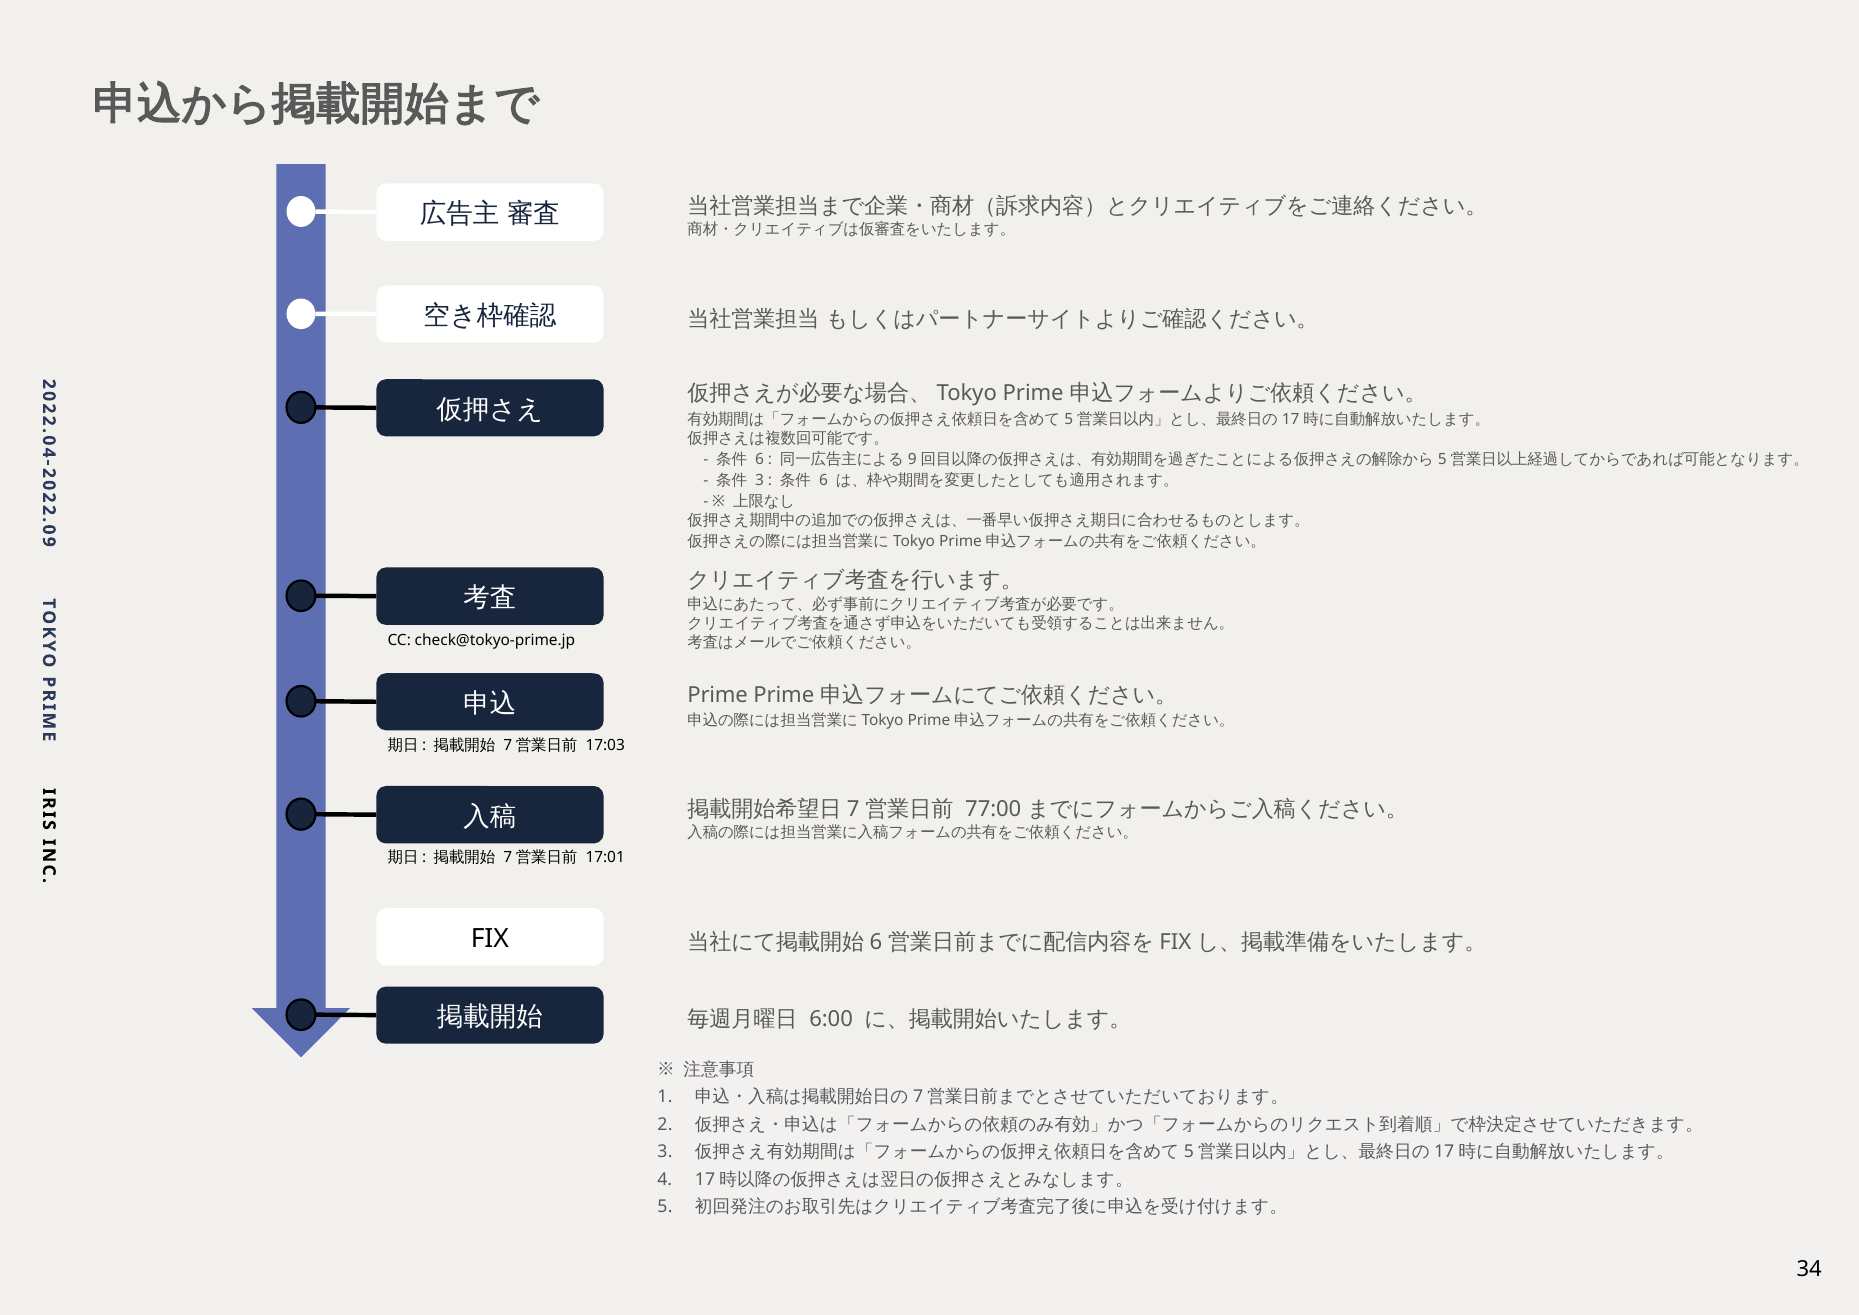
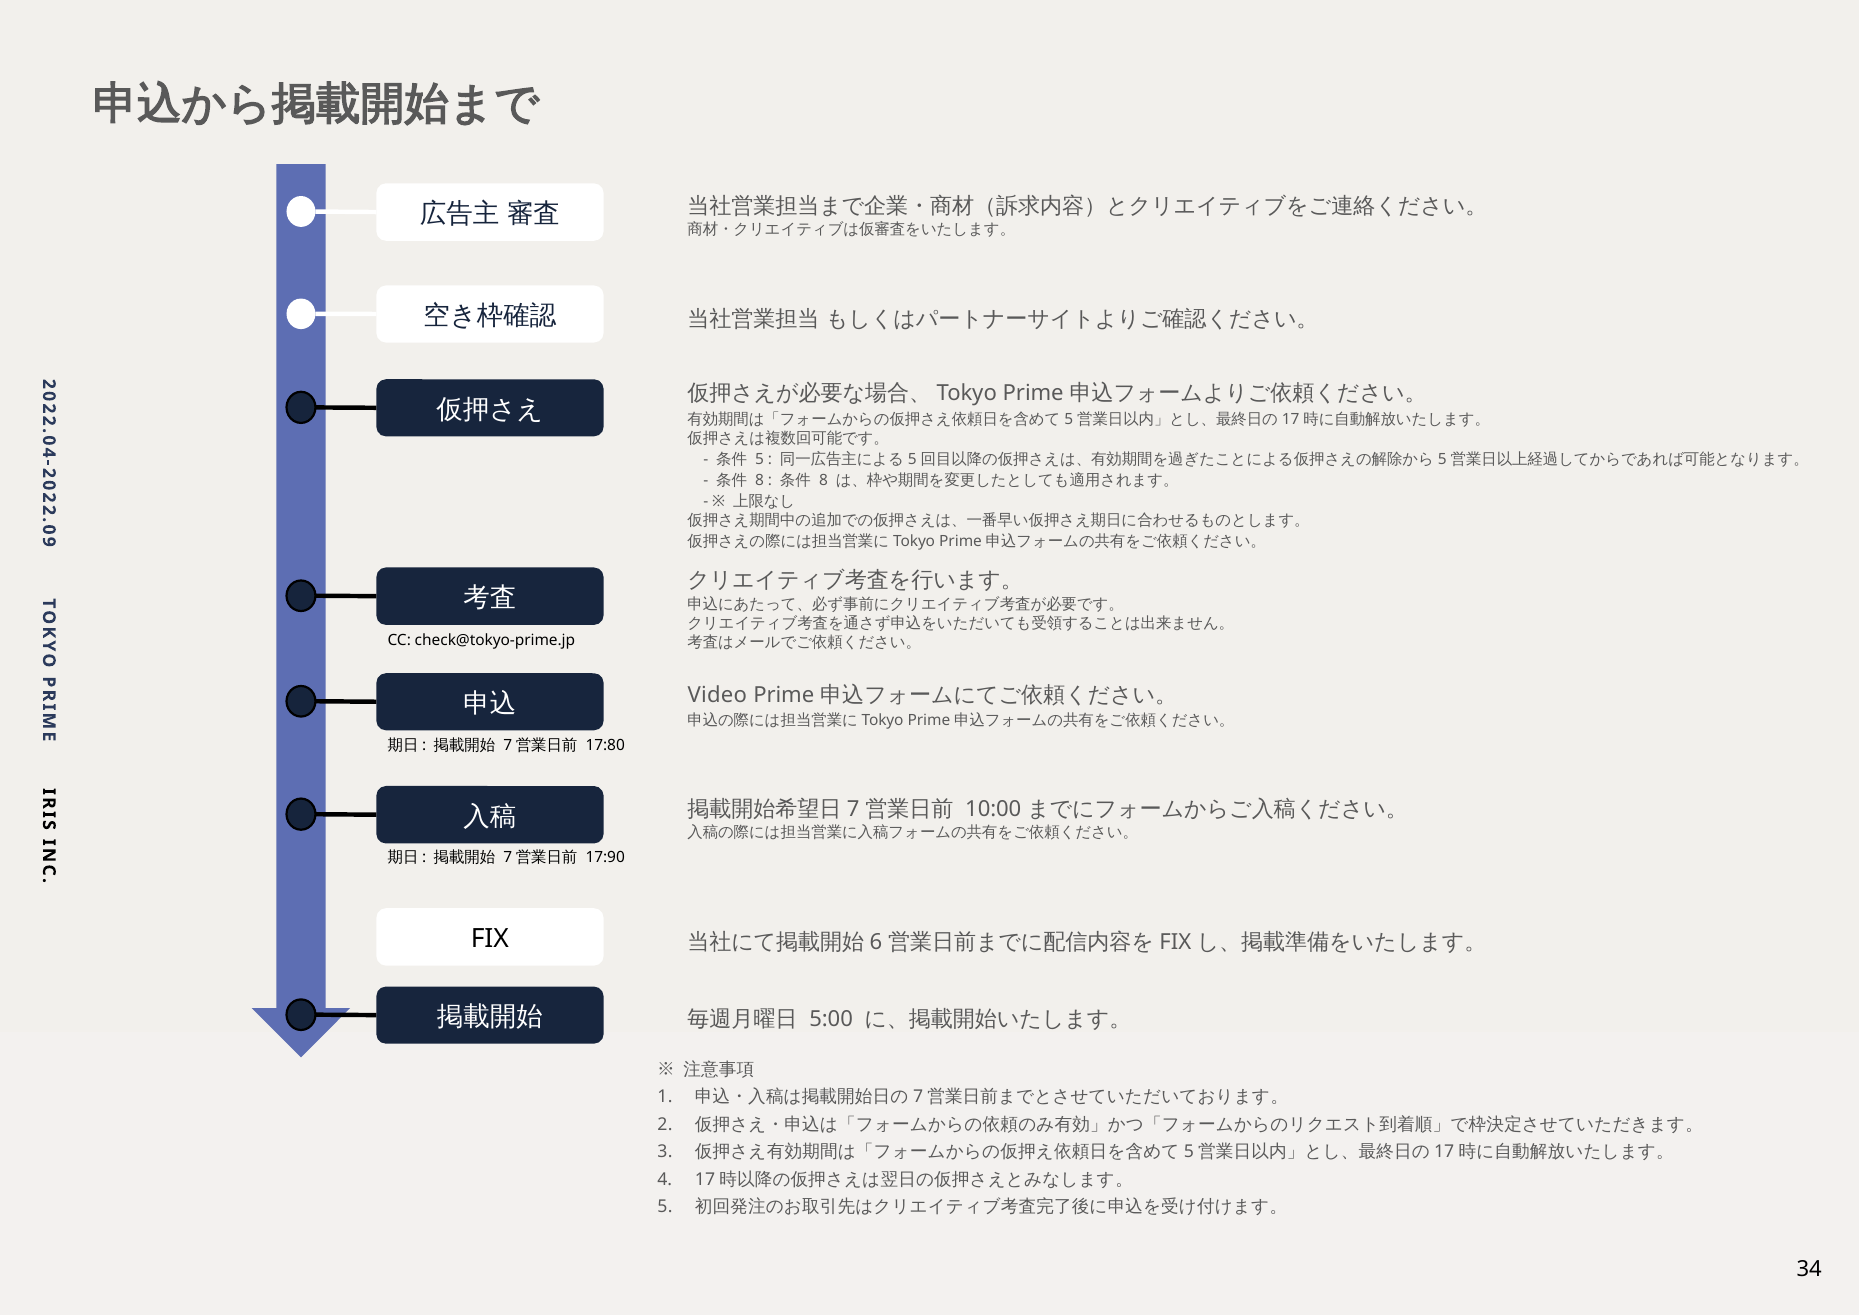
6: 6 -> 5 (760, 459)
9: 9 -> 5 (912, 459)
3: 3 -> 8 (760, 480)
6: 6 -> 8 (823, 480)
Prime: Prime -> Video (717, 695)
17:03: 17:03 -> 17:80 (605, 745)
77:00: 77:00 -> 10:00 (993, 808)
17:01: 17:01 -> 17:90 (605, 857)
6:00: 6:00 -> 5:00 (831, 1019)
